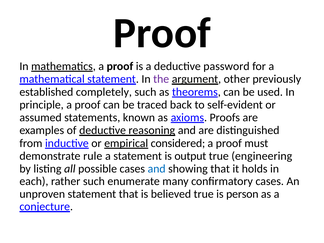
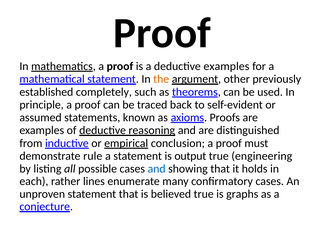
deductive password: password -> examples (226, 66)
the colour: purple -> orange (161, 79)
considered: considered -> conclusion (178, 143)
rather such: such -> lines (94, 181)
person: person -> graphs (242, 194)
